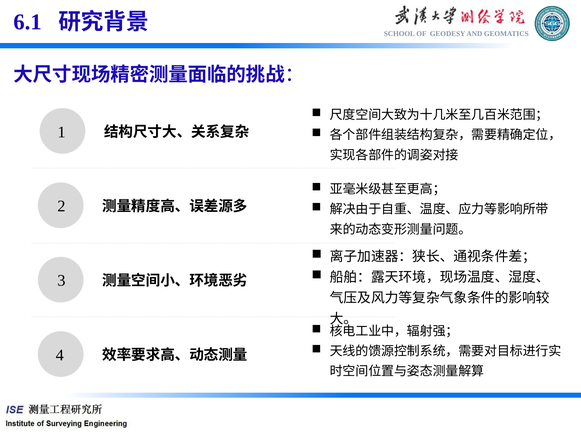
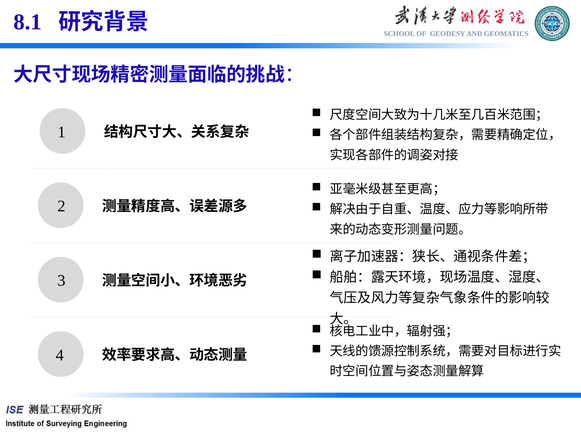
6.1: 6.1 -> 8.1 (28, 22)
